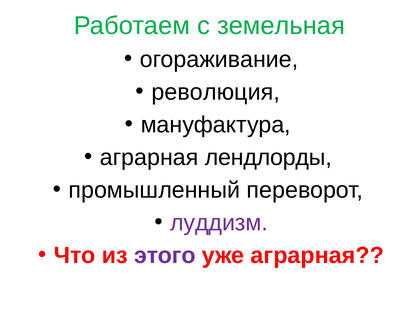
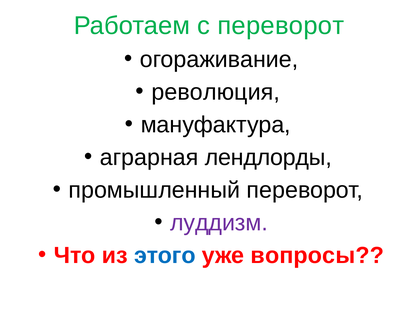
с земельная: земельная -> переворот (281, 26)
этого colour: purple -> blue (165, 255)
уже аграрная: аграрная -> вопросы (317, 255)
